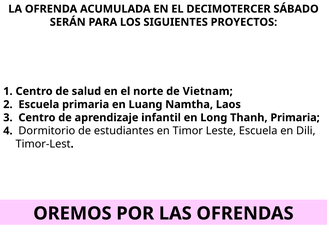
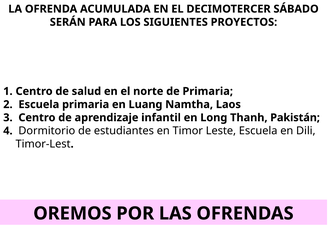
de Vietnam: Vietnam -> Primaria (208, 91)
Thanh Primaria: Primaria -> Pakistán (295, 118)
